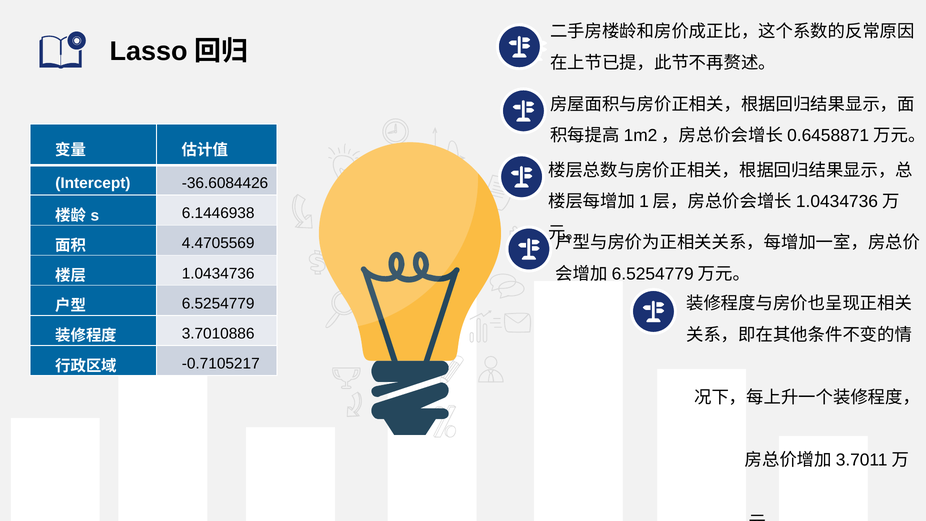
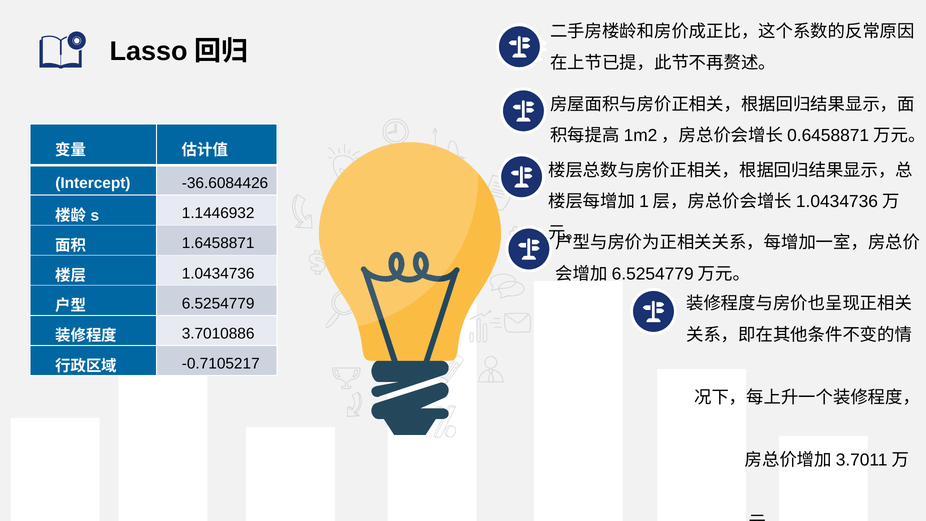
6.1446938: 6.1446938 -> 1.1446932 (218, 213)
4.4705569: 4.4705569 -> 1.6458871 (218, 243)
